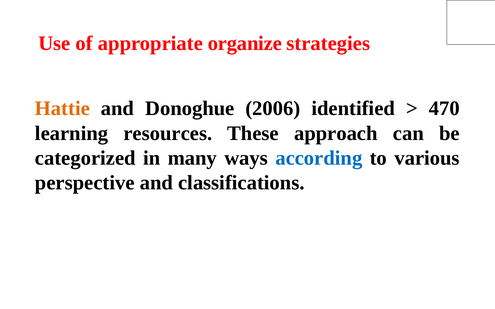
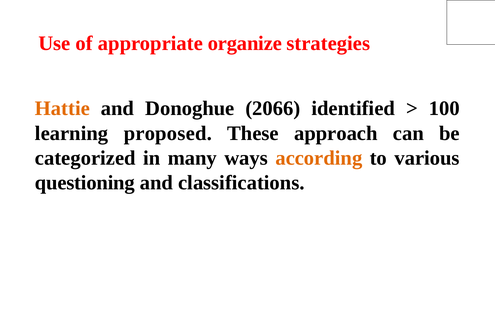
2006: 2006 -> 2066 (273, 109)
470: 470 -> 100 (444, 109)
resources: resources -> proposed (168, 133)
according colour: blue -> orange (319, 158)
perspective: perspective -> questioning (85, 183)
